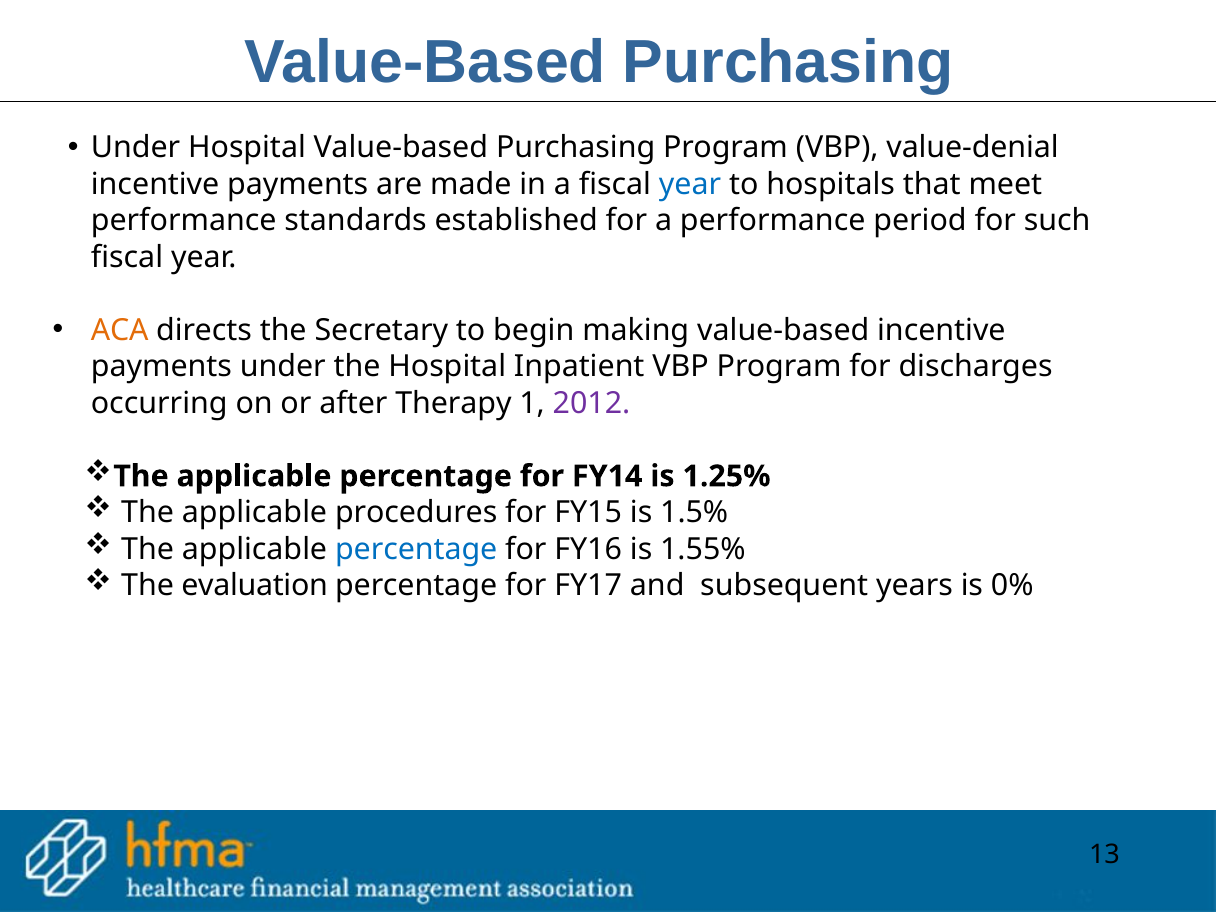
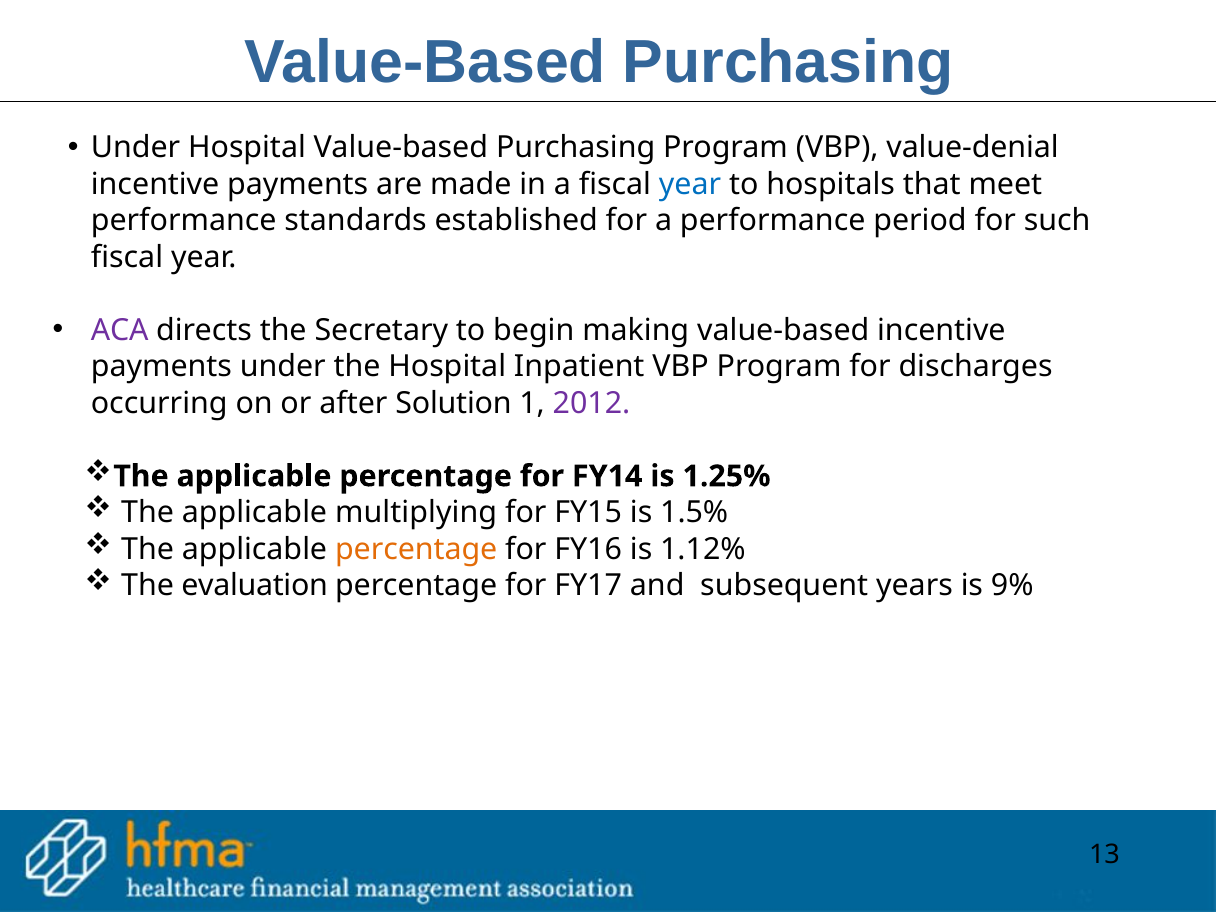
ACA colour: orange -> purple (120, 330)
Therapy: Therapy -> Solution (453, 403)
procedures: procedures -> multiplying (416, 513)
percentage colour: blue -> orange (416, 549)
1.55%: 1.55% -> 1.12% (703, 549)
0%: 0% -> 9% (1012, 586)
